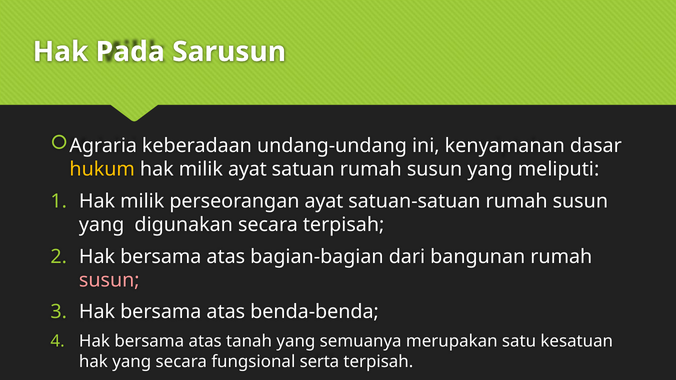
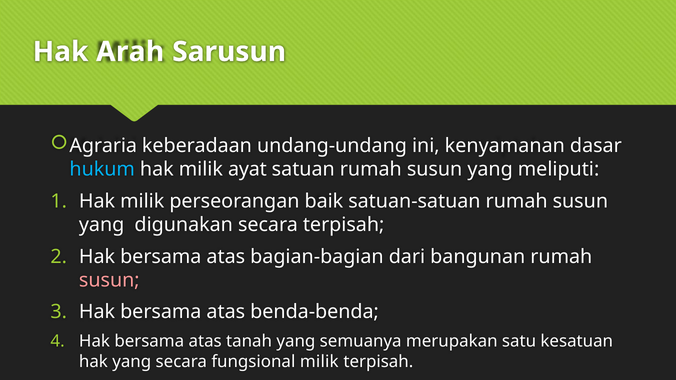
Pada: Pada -> Arah (130, 52)
hukum colour: yellow -> light blue (102, 170)
perseorangan ayat: ayat -> baik (324, 201)
fungsional serta: serta -> milik (319, 362)
